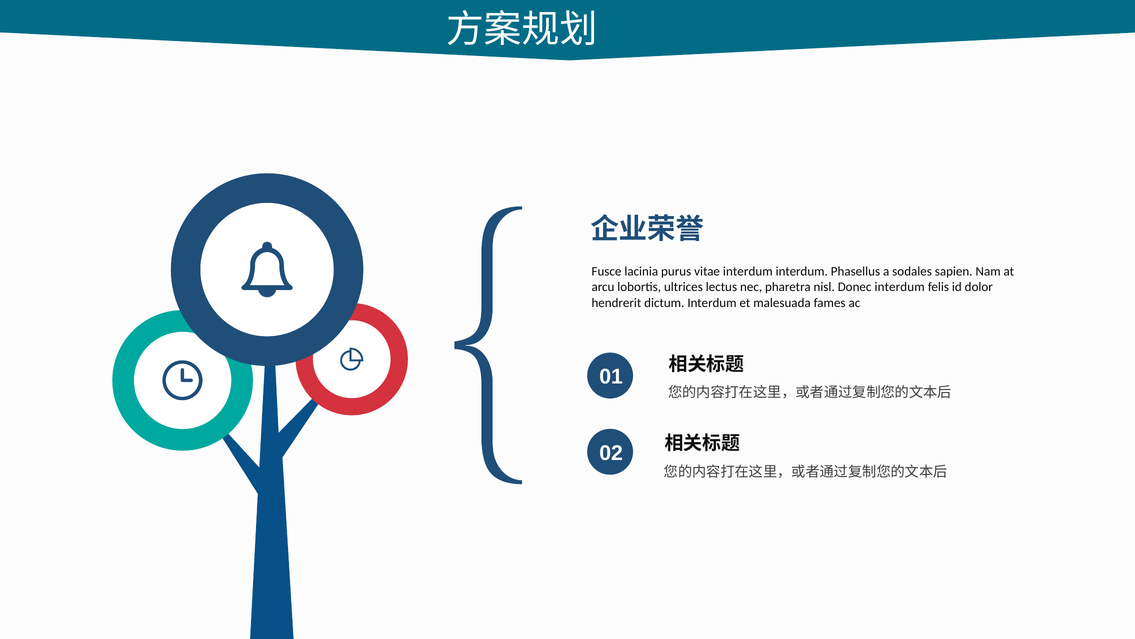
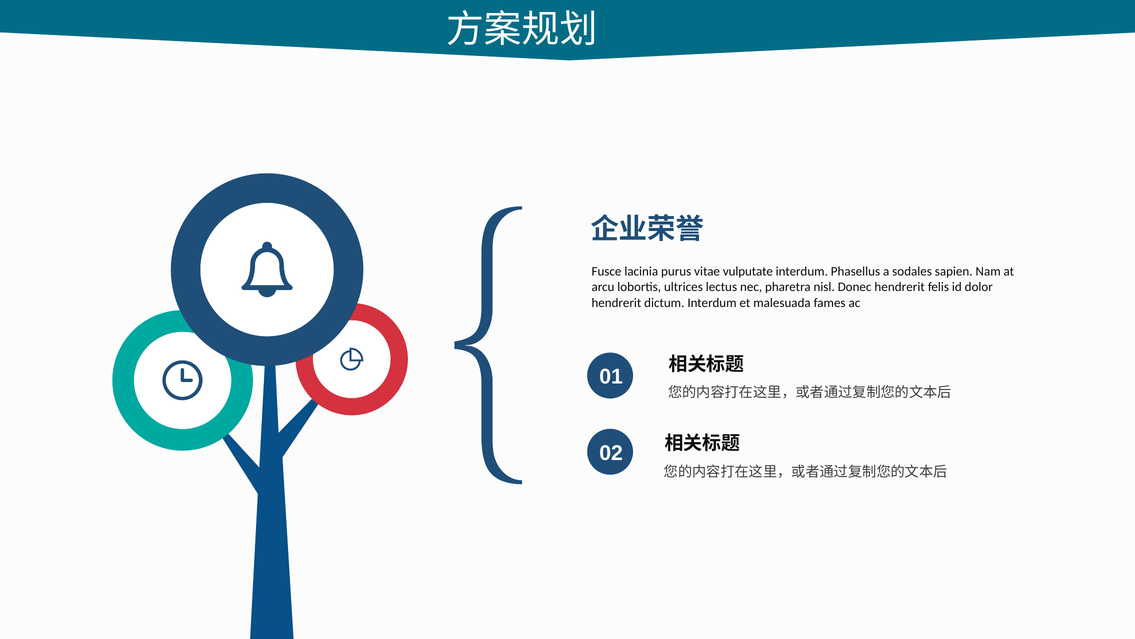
vitae interdum: interdum -> vulputate (748, 271)
Donec interdum: interdum -> hendrerit (900, 287)
